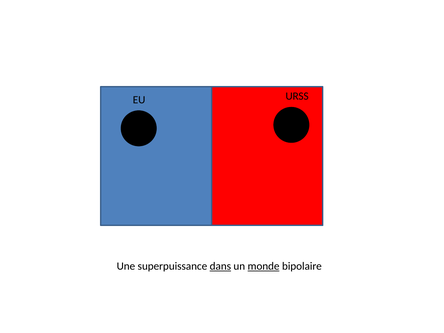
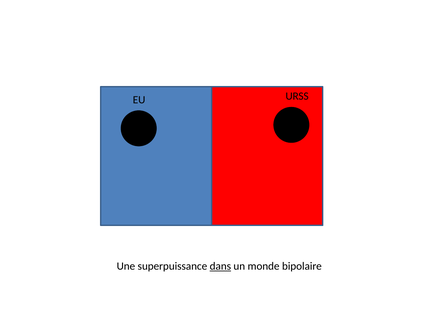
monde underline: present -> none (264, 266)
